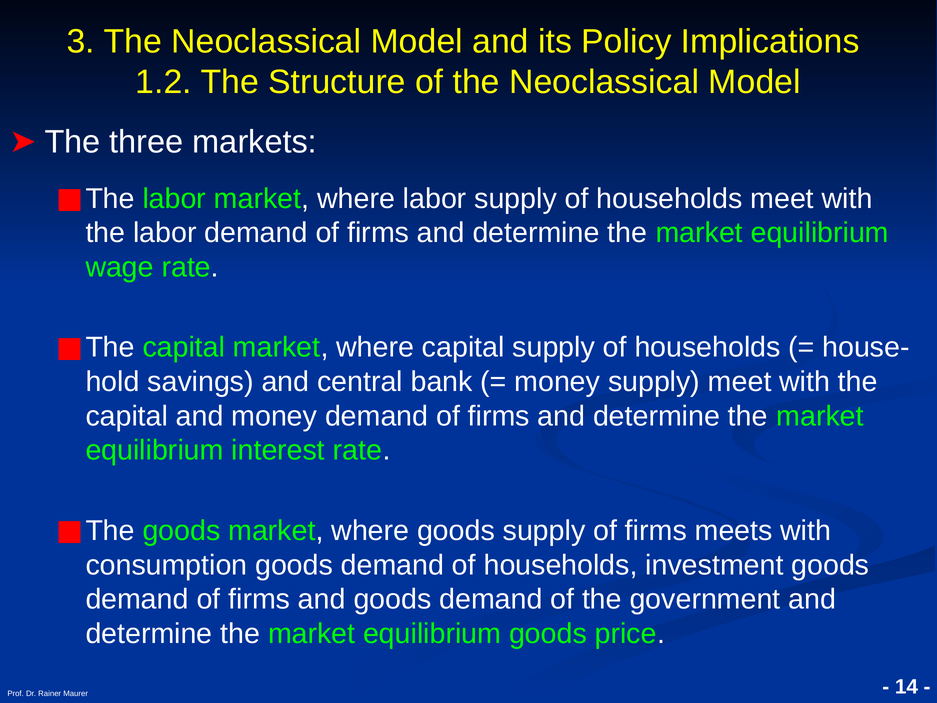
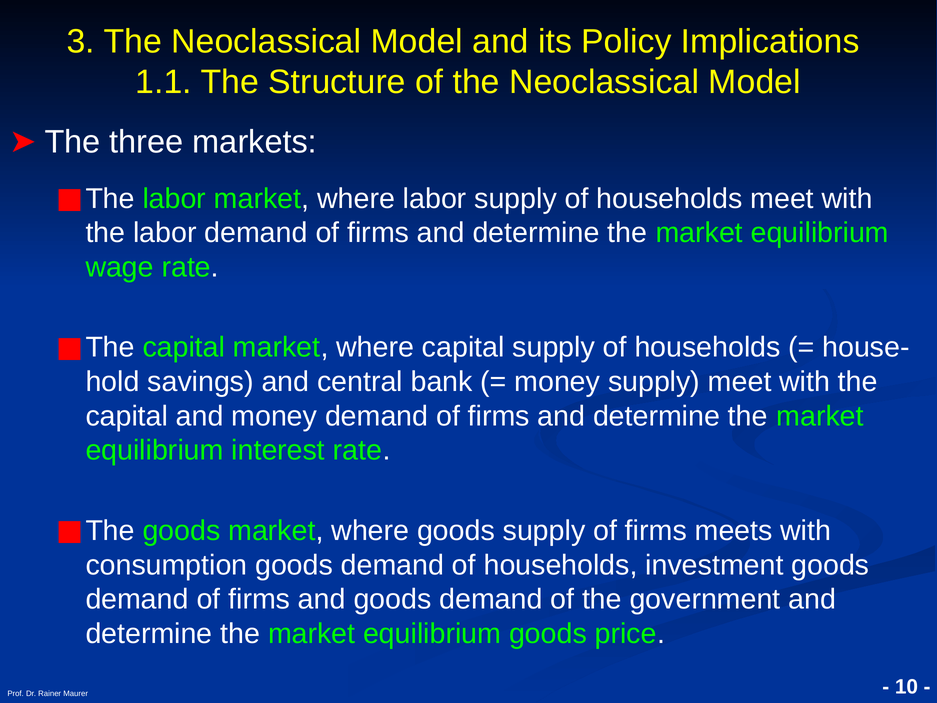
1.2: 1.2 -> 1.1 (164, 82)
14: 14 -> 10 (907, 687)
